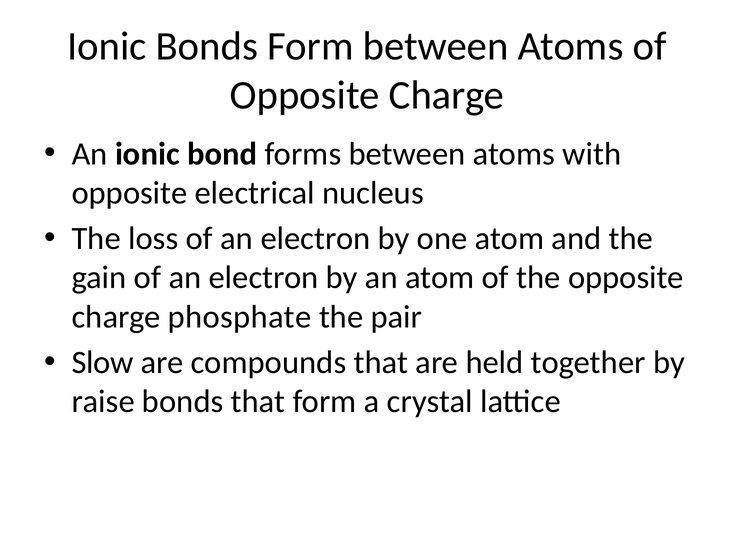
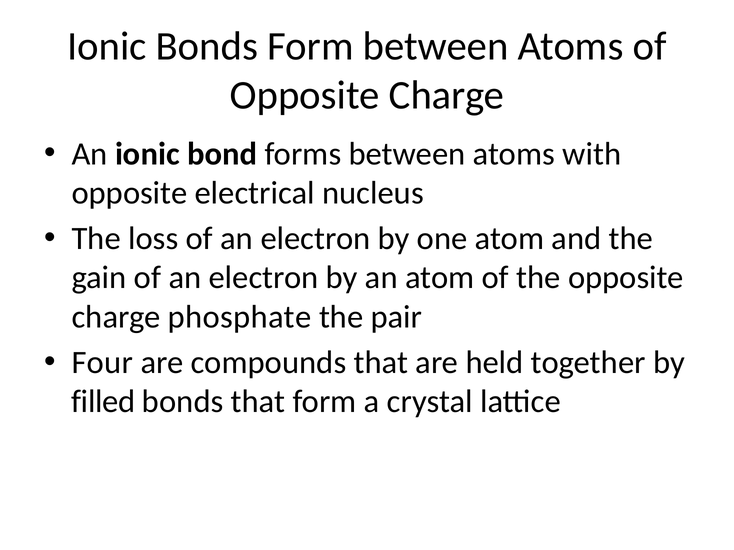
Slow: Slow -> Four (102, 363)
raise: raise -> filled (103, 402)
